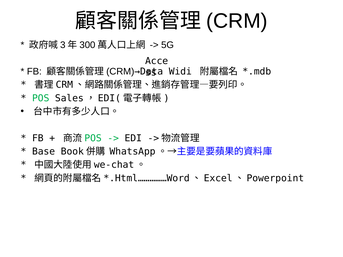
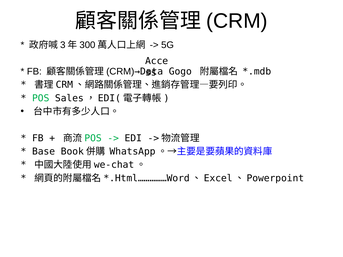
Widi: Widi -> Gogo (180, 72)
